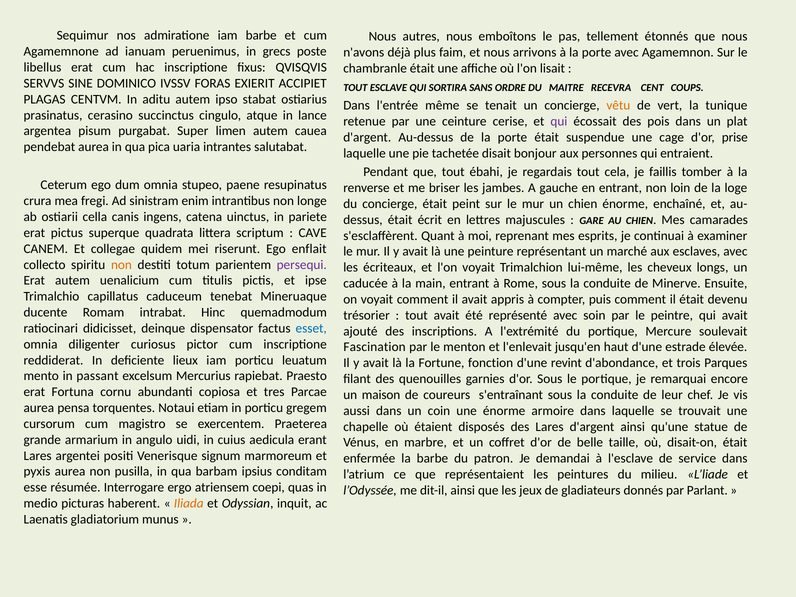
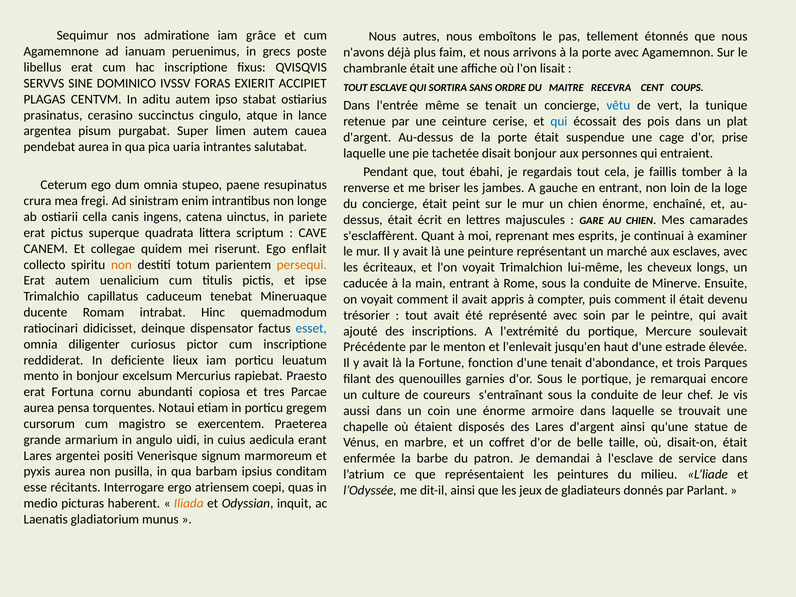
iam barbe: barbe -> grâce (261, 36)
vêtu colour: orange -> blue (618, 106)
qui colour: purple -> blue (559, 122)
persequi colour: purple -> orange (302, 265)
Fascination: Fascination -> Précédente (375, 347)
d'une revint: revint -> tenait (566, 363)
in passant: passant -> bonjour (98, 376)
maison: maison -> culture (381, 395)
résumée: résumée -> récitants (75, 488)
